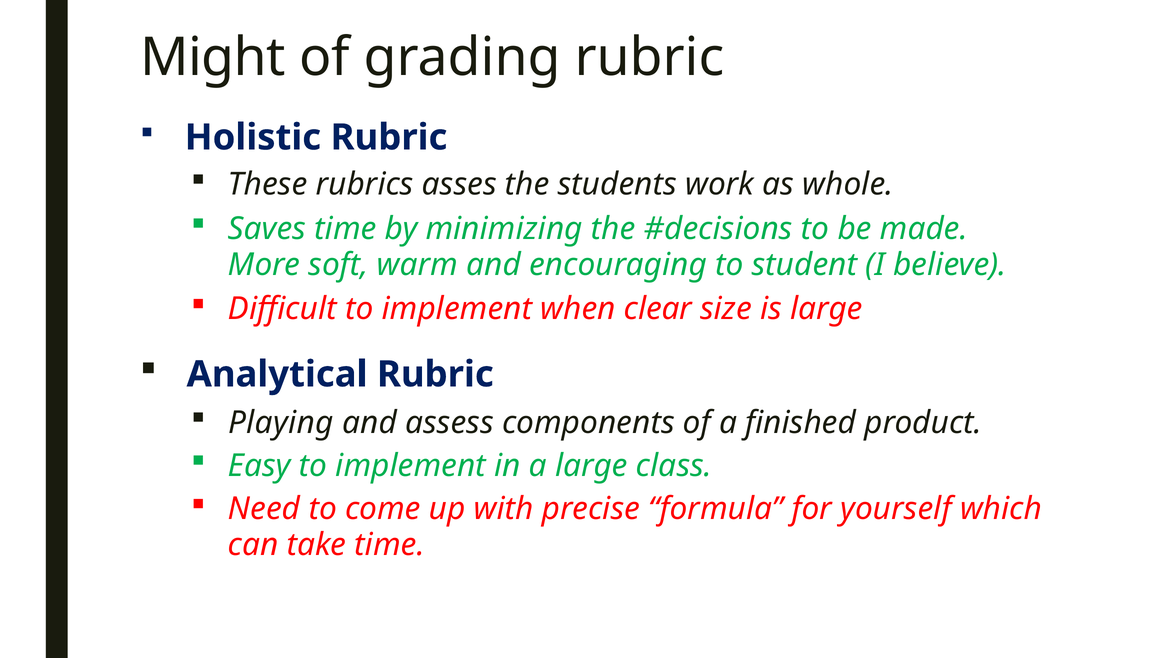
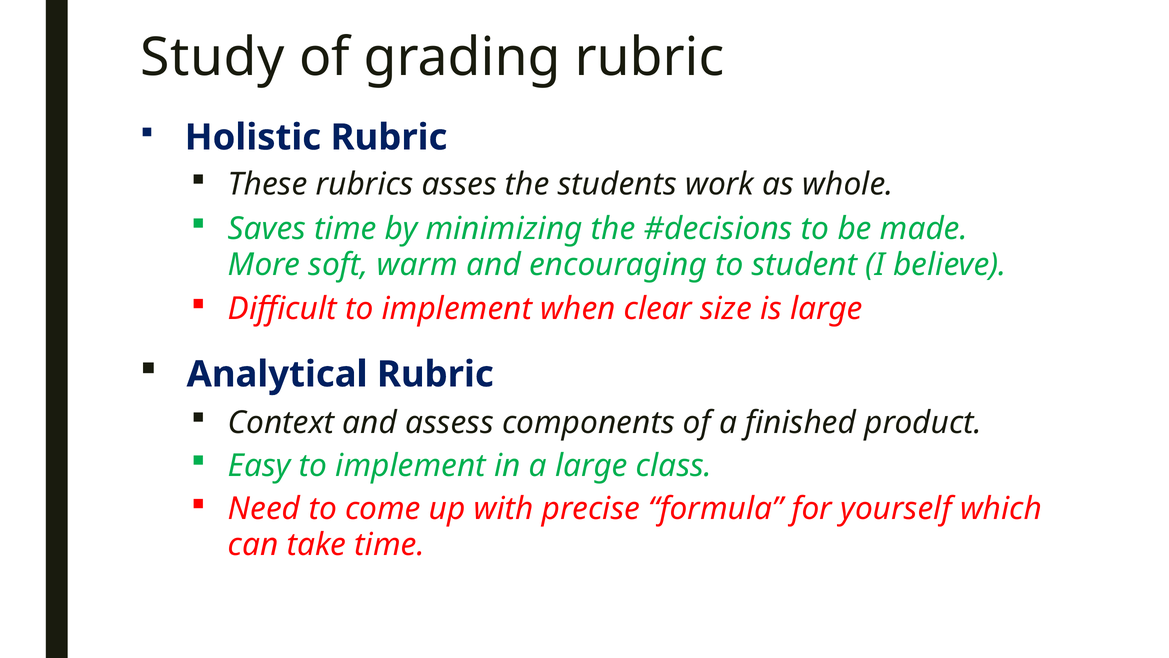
Might: Might -> Study (212, 58)
Playing: Playing -> Context (281, 422)
